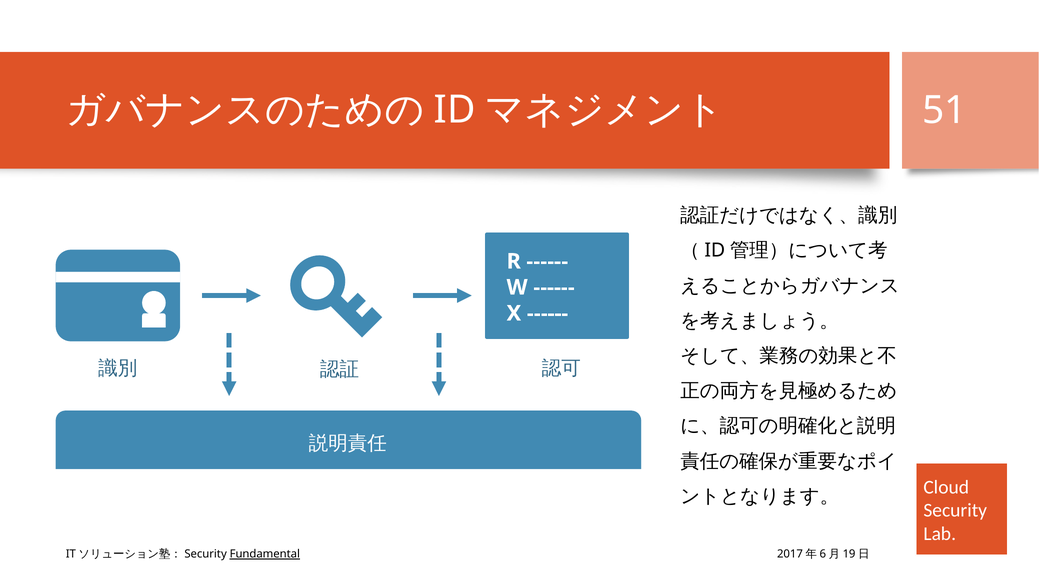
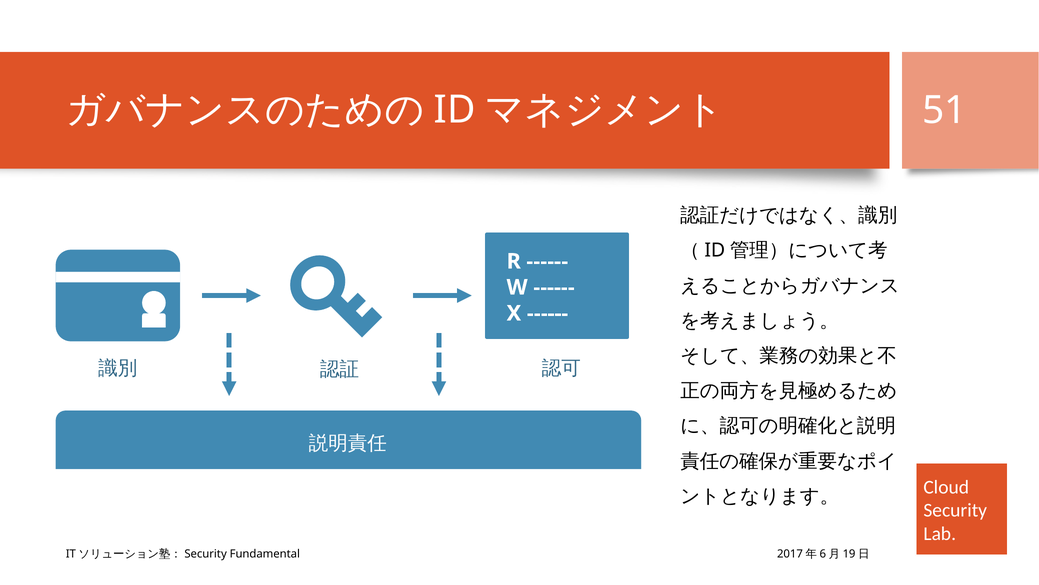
Fundamental underline: present -> none (265, 554)
